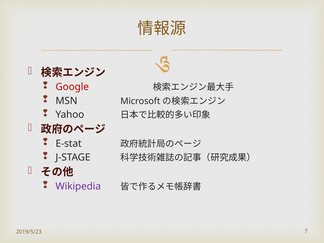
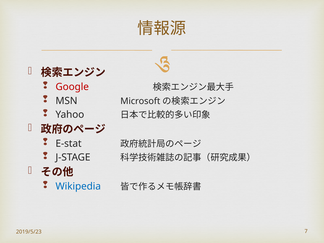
Wikipedia colour: purple -> blue (78, 186)
